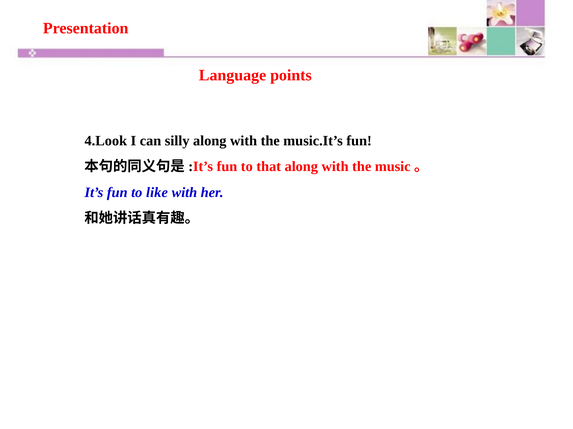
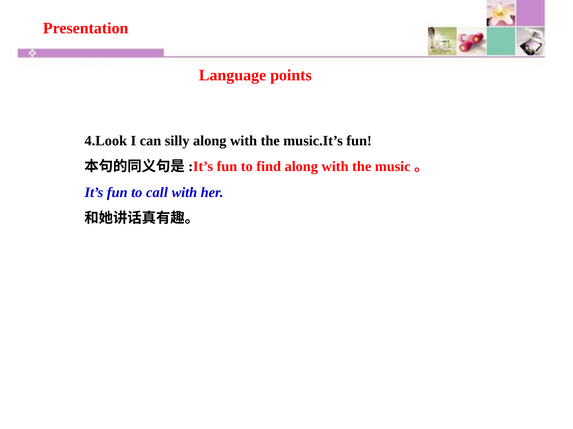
that: that -> find (269, 167)
like: like -> call (157, 193)
